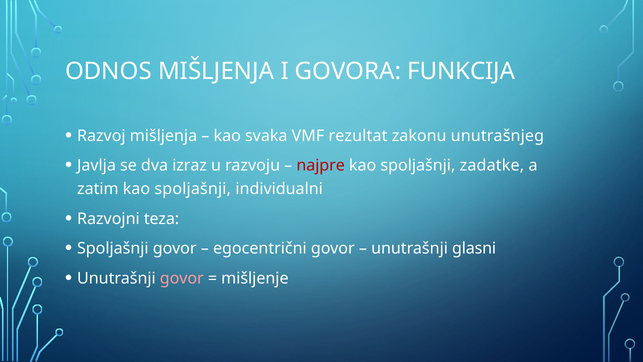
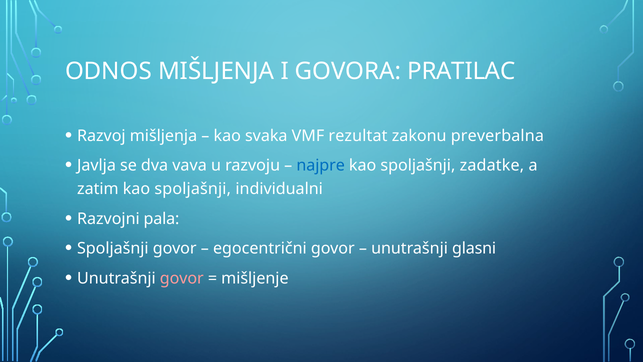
FUNKCIJA: FUNKCIJA -> PRATILAC (461, 71)
unutrašnjeg: unutrašnjeg -> preverbalna (497, 136)
izraz: izraz -> vava (190, 166)
najpre colour: red -> blue (321, 166)
teza: teza -> pala (161, 219)
